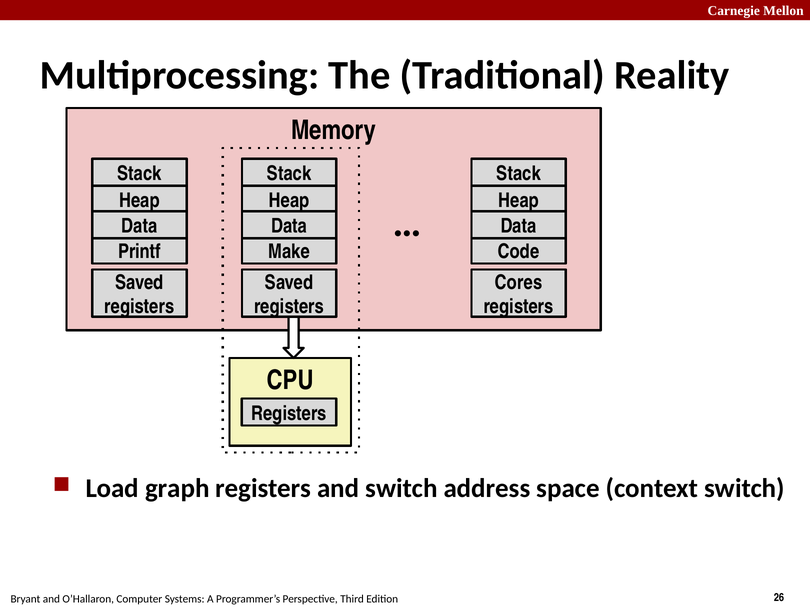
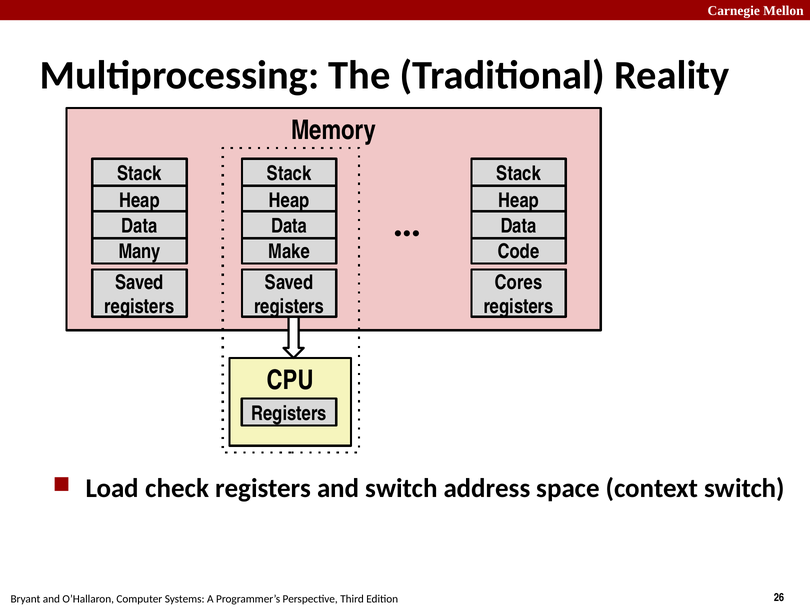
Printf: Printf -> Many (139, 251)
graph: graph -> check (177, 488)
